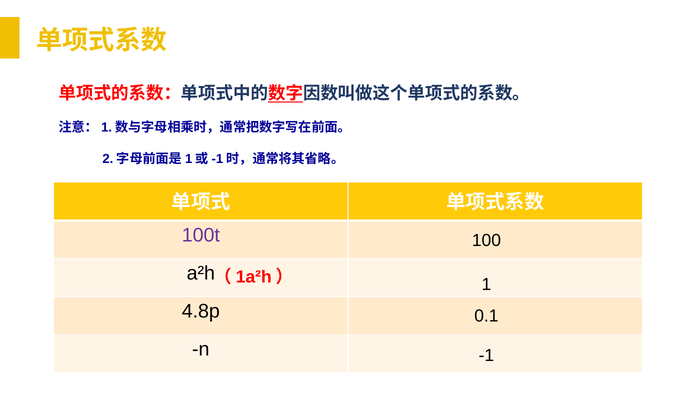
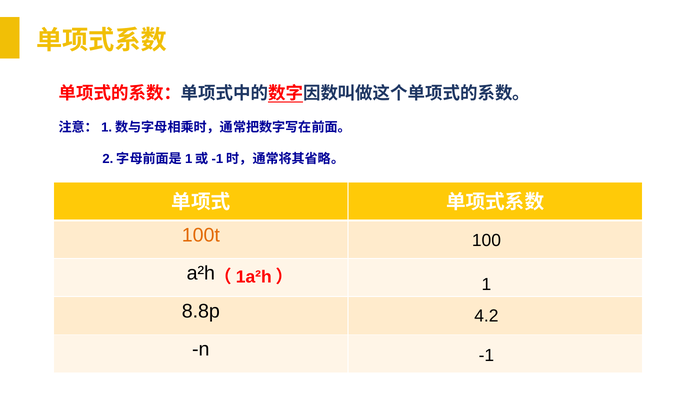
100t colour: purple -> orange (201, 235)
4.8p: 4.8p -> 8.8p (201, 311)
0.1: 0.1 -> 4.2 (486, 316)
